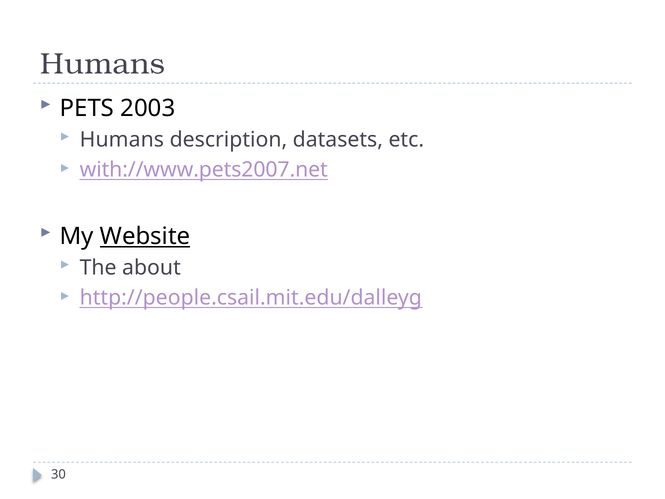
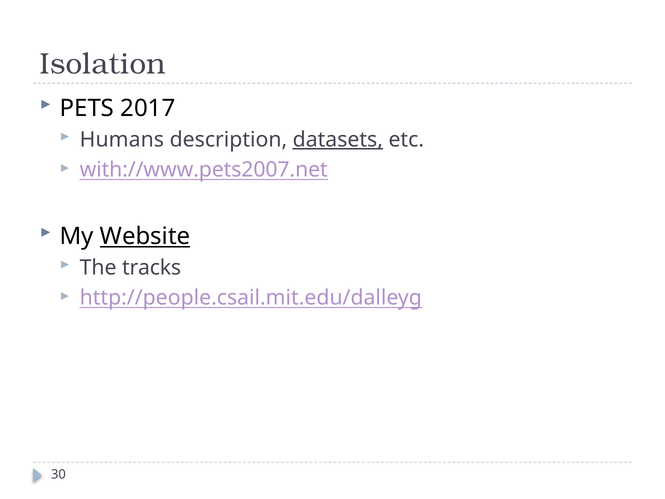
Humans: Humans -> Isolation (103, 64)
2003: 2003 -> 2017 (148, 108)
datasets underline: none -> present (338, 140)
about: about -> tracks (152, 268)
